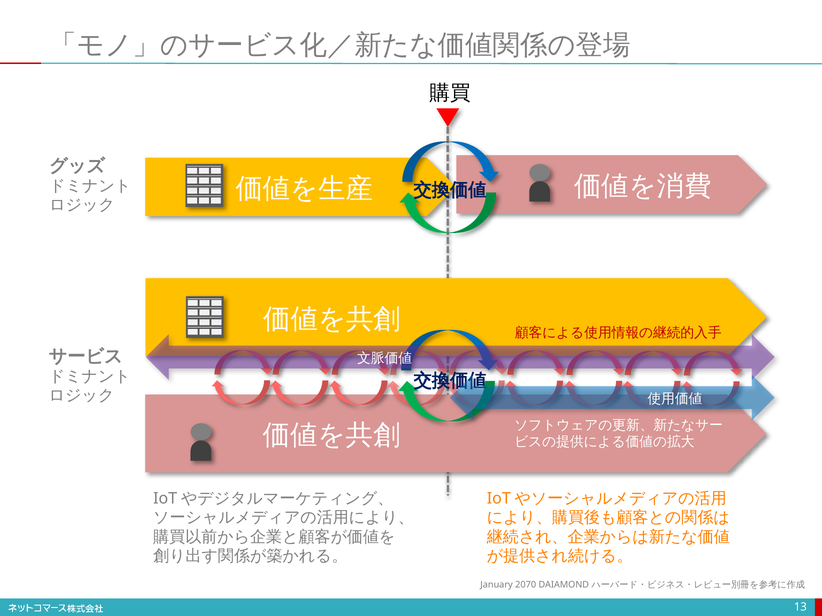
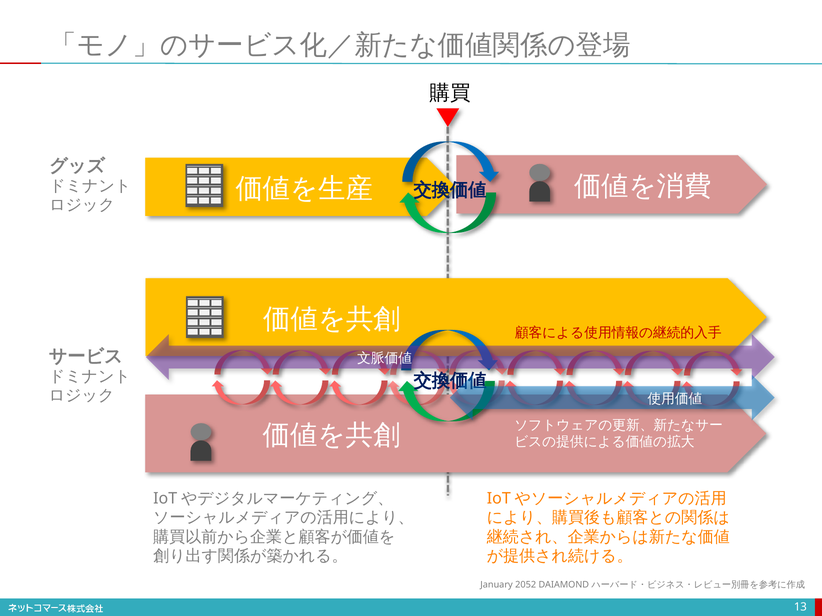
2070: 2070 -> 2052 (526, 585)
